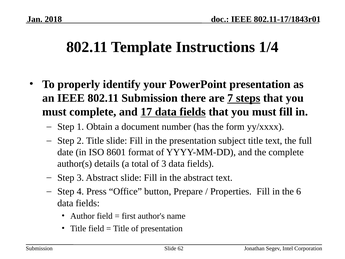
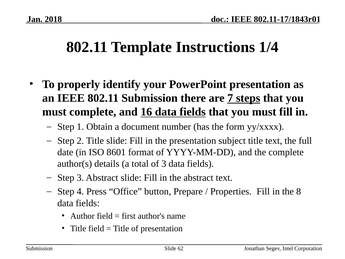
17: 17 -> 16 (146, 112)
6: 6 -> 8 (299, 191)
